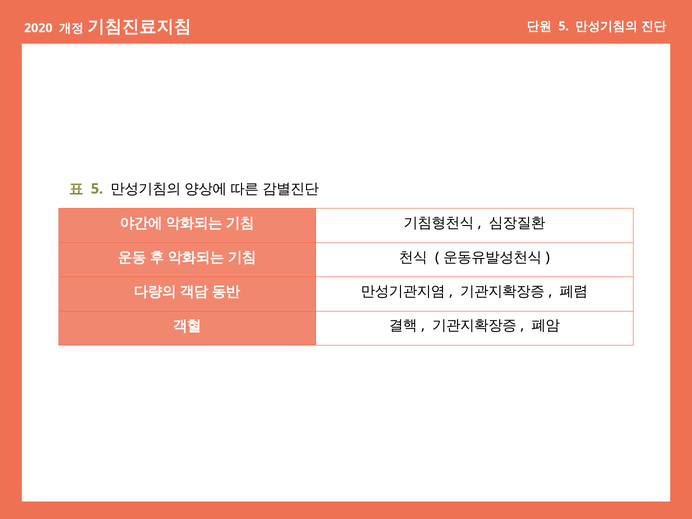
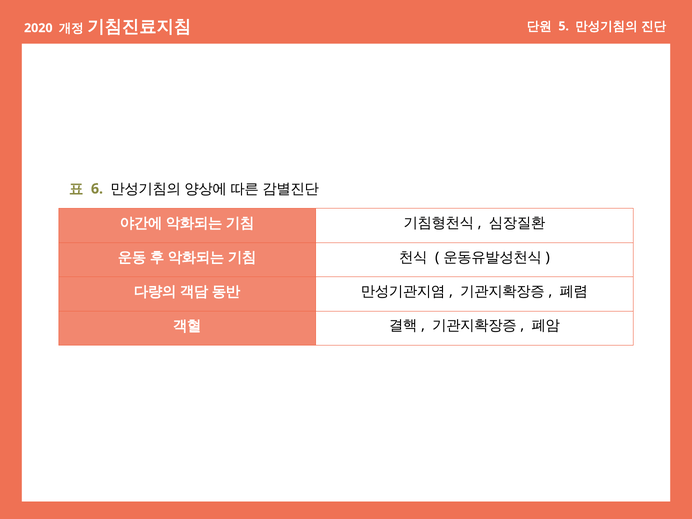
5: 5 -> 6 (97, 189)
